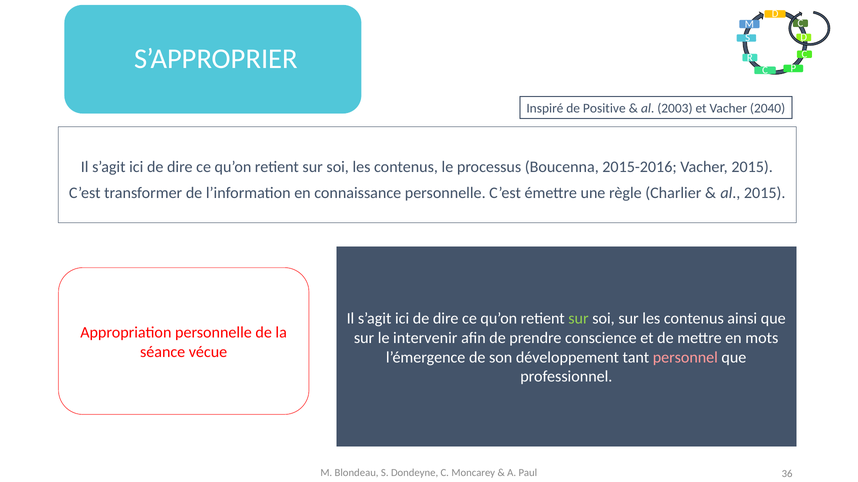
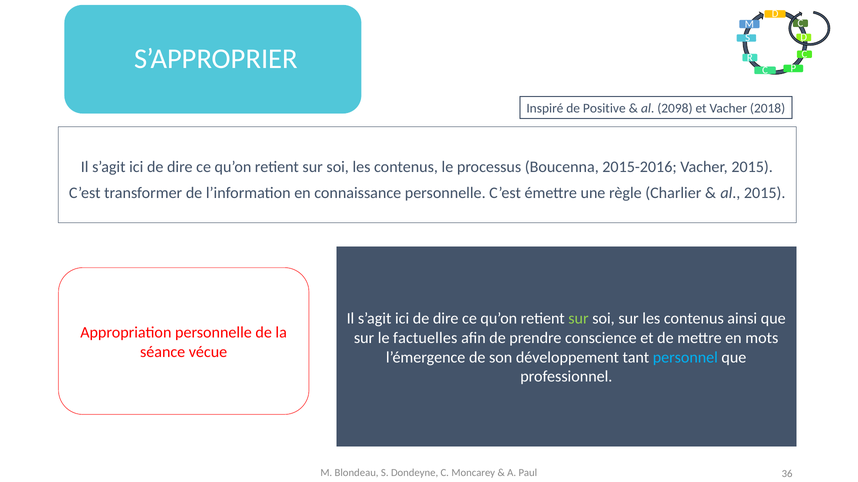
2003: 2003 -> 2098 (675, 109)
2040: 2040 -> 2018 (768, 109)
intervenir: intervenir -> factuelles (425, 338)
personnel colour: pink -> light blue (685, 358)
